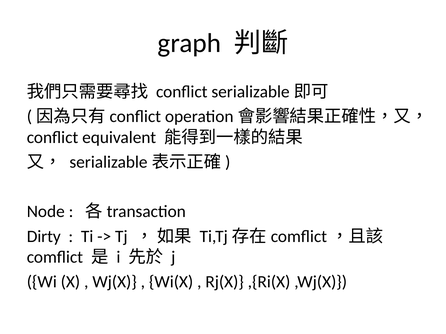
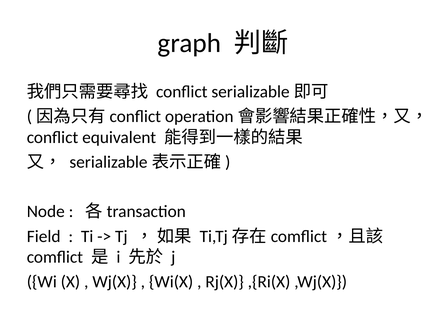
Dirty: Dirty -> Field (44, 237)
